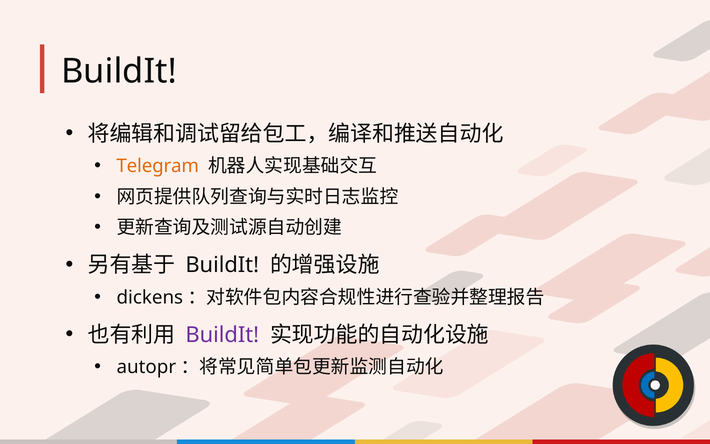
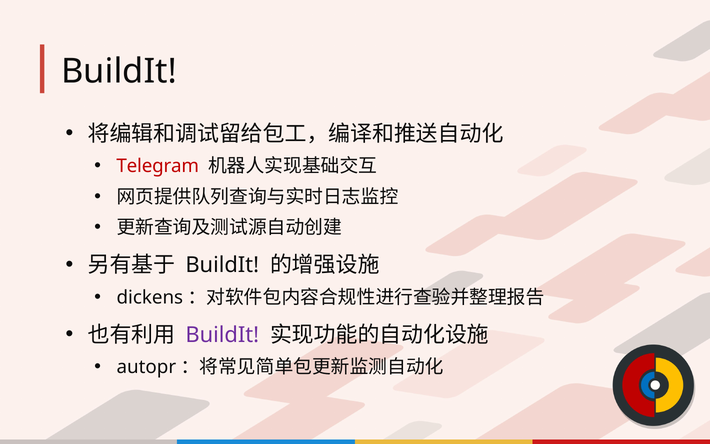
Telegram colour: orange -> red (158, 166)
